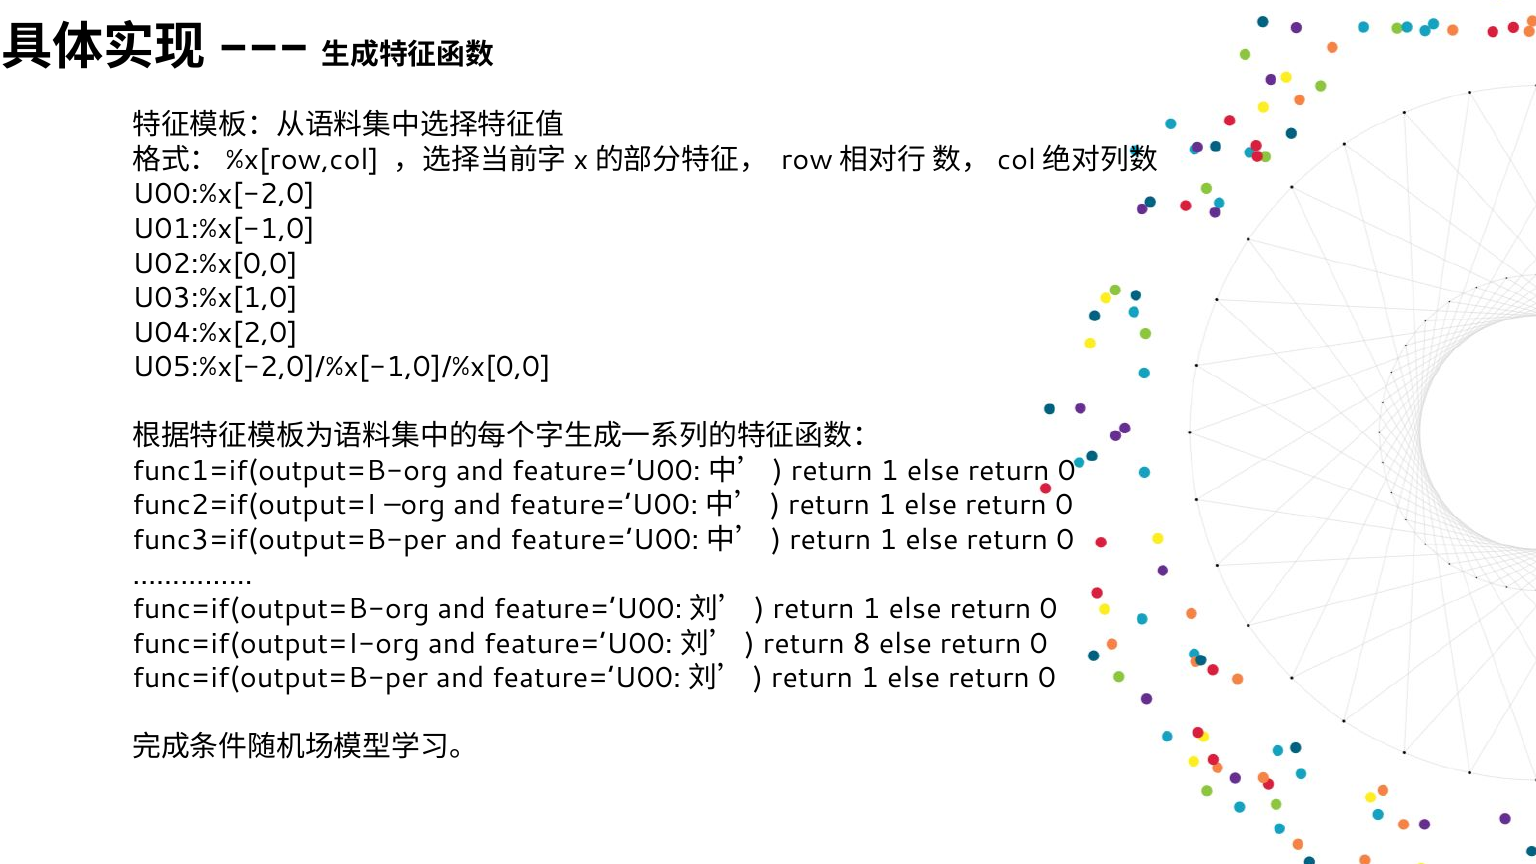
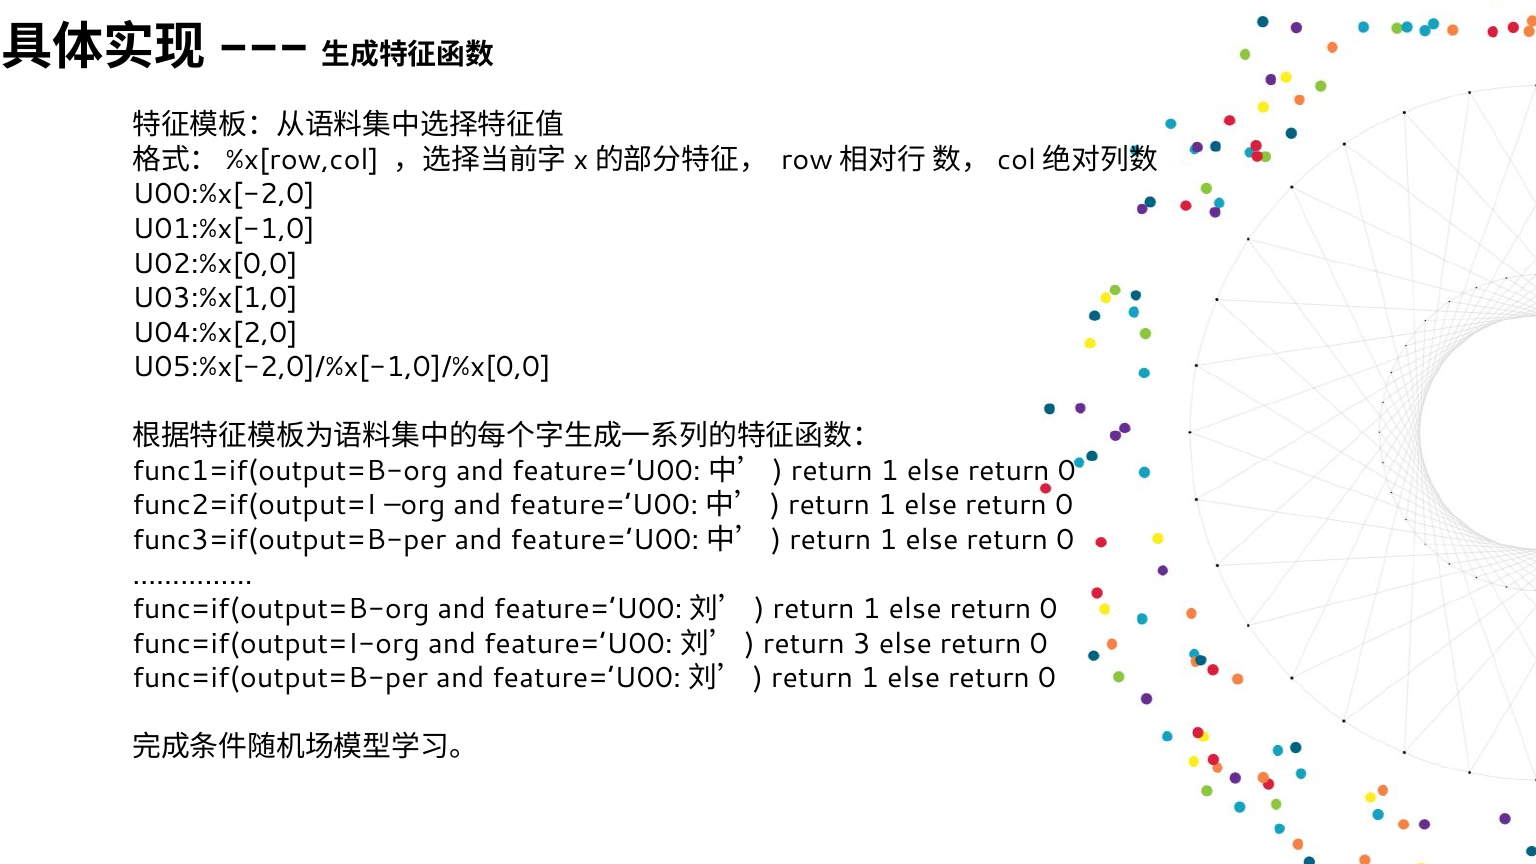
8: 8 -> 3 (862, 644)
